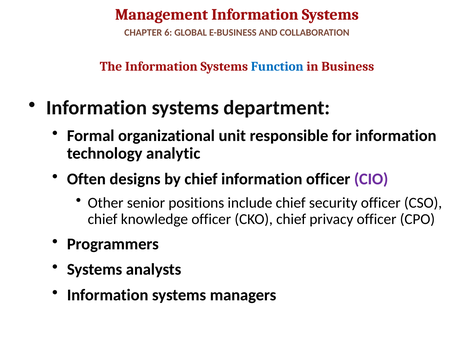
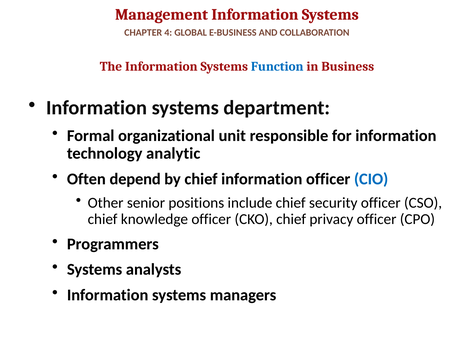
6: 6 -> 4 (168, 33)
designs: designs -> depend (135, 179)
CIO colour: purple -> blue (371, 179)
